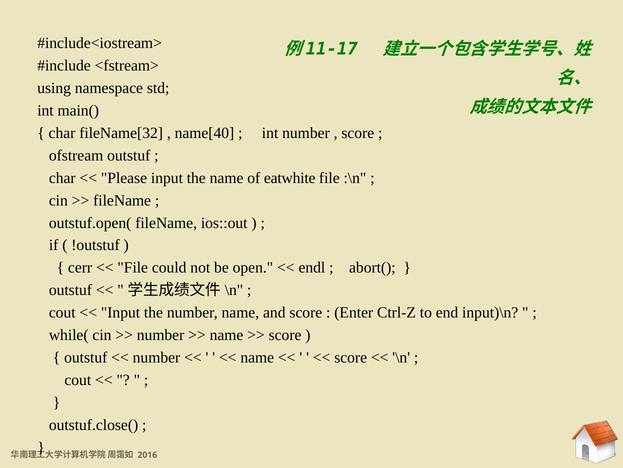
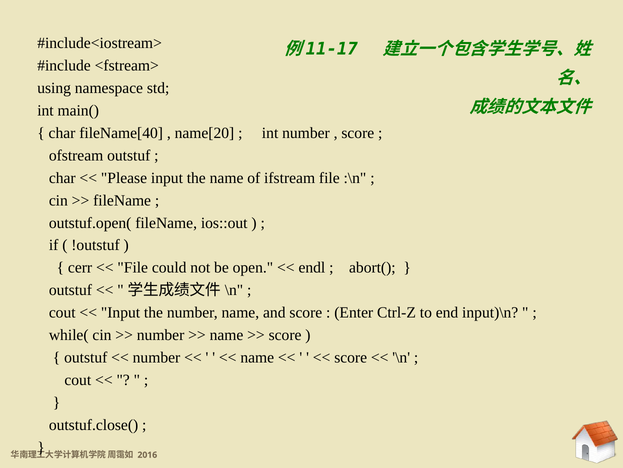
fileName[32: fileName[32 -> fileName[40 (121, 133)
name[40: name[40 -> name[20 (204, 133)
eatwhite: eatwhite -> ifstream (290, 178)
